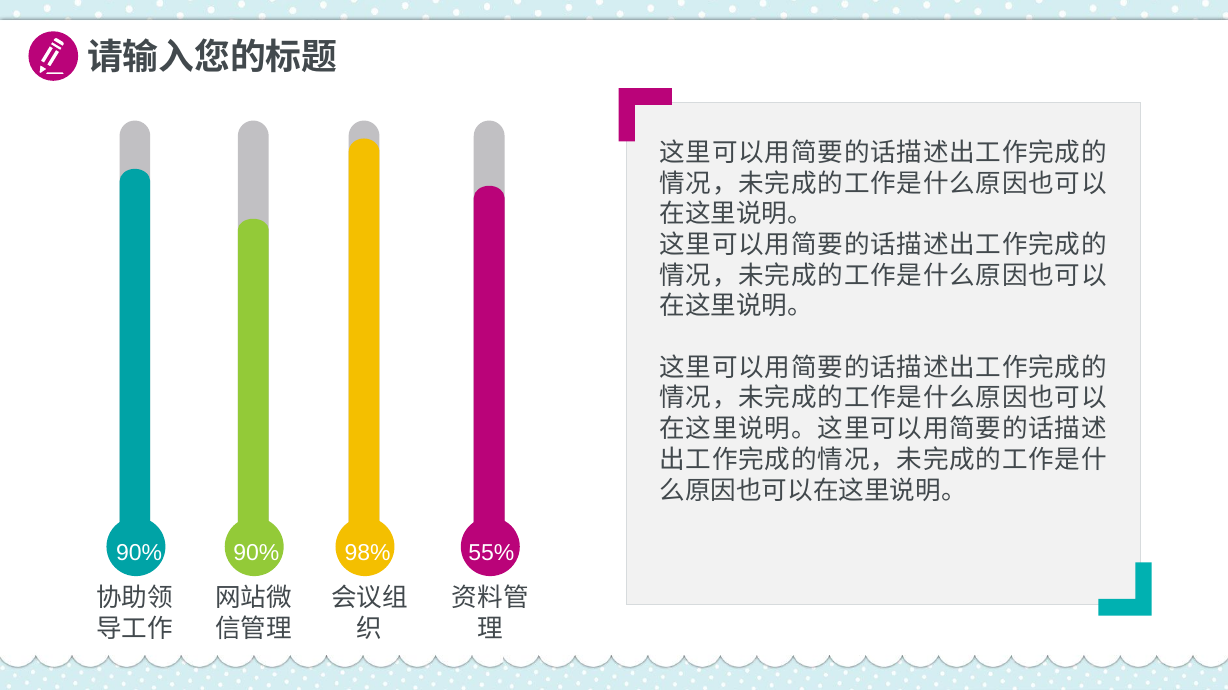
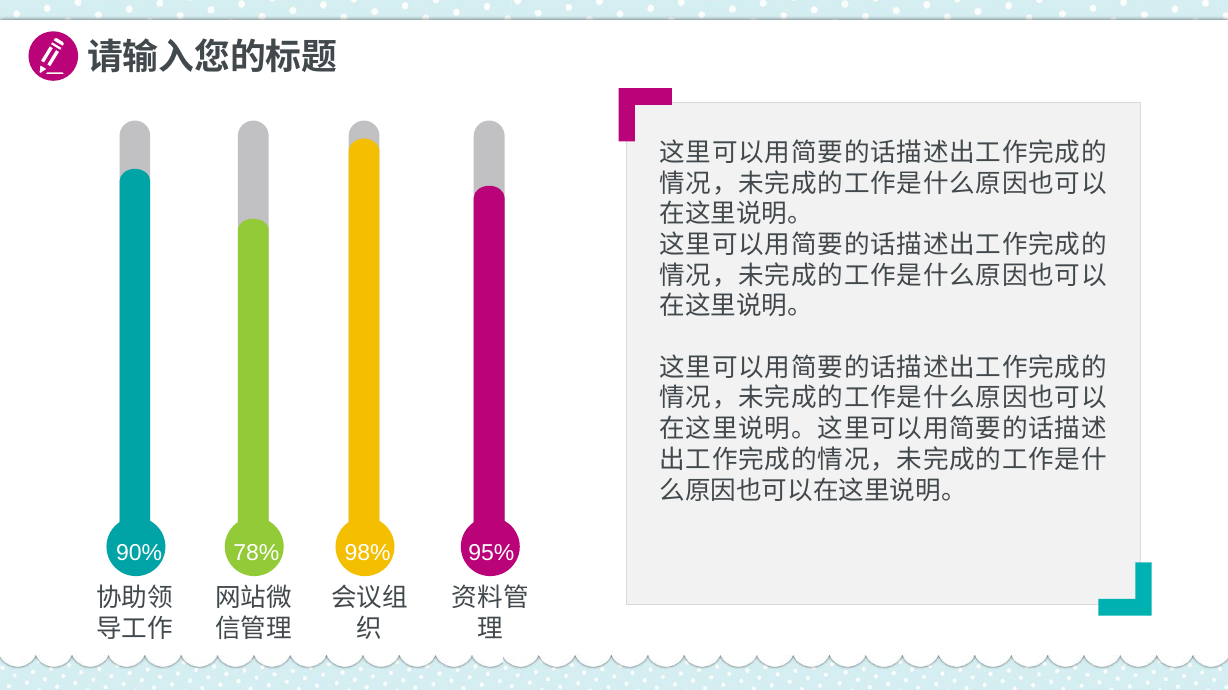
90% 90%: 90% -> 78% (256, 553)
55%: 55% -> 95% (491, 553)
